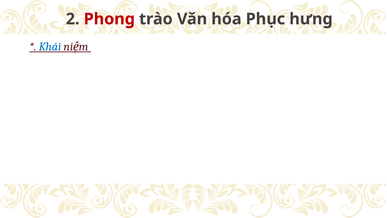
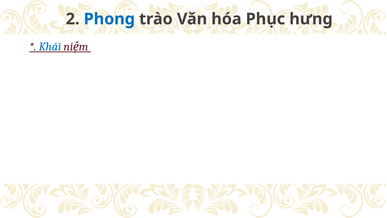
Phong colour: red -> blue (109, 19)
